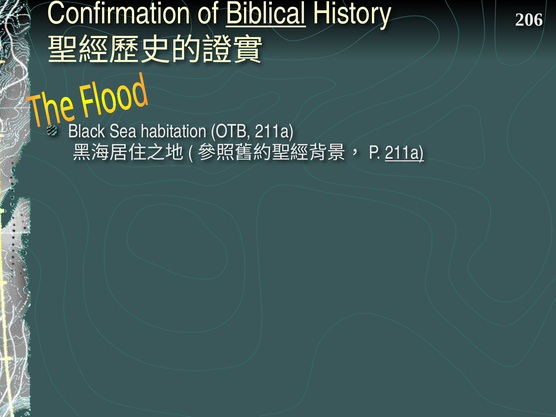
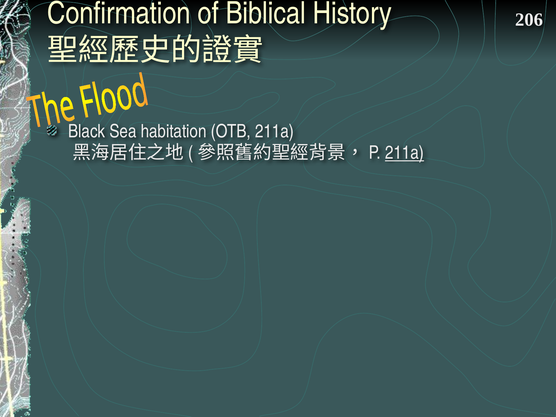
Biblical underline: present -> none (266, 13)
